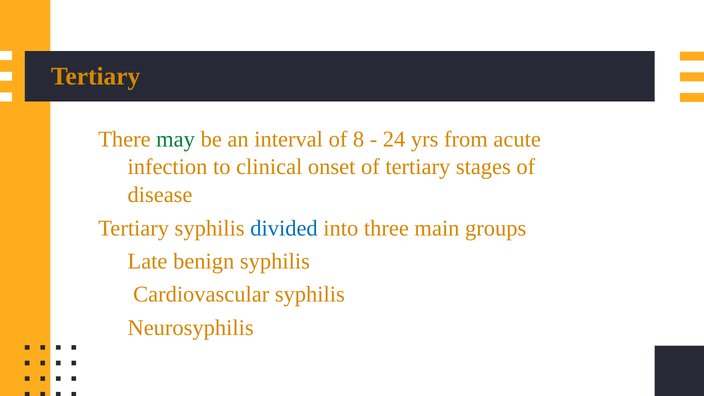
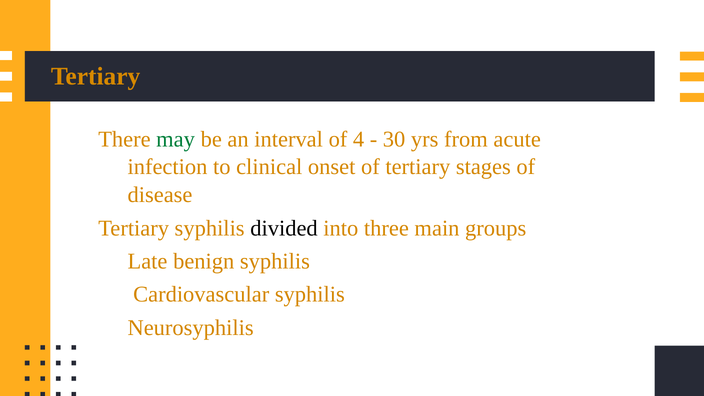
8: 8 -> 4 (359, 139)
24: 24 -> 30 (394, 139)
divided colour: blue -> black (284, 228)
